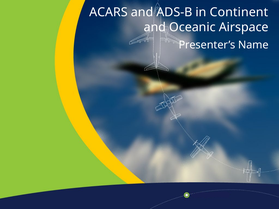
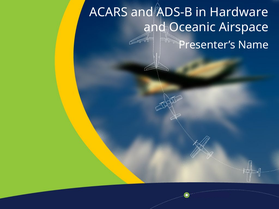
Continent: Continent -> Hardware (239, 12)
